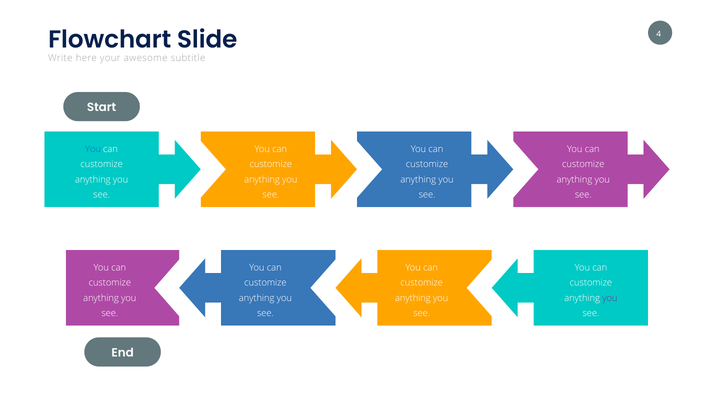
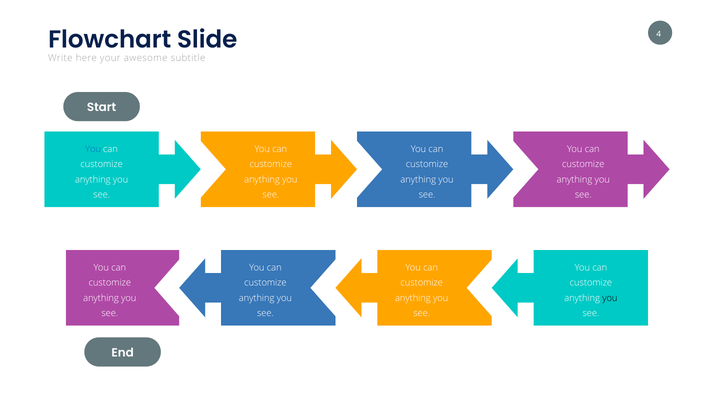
you colour: purple -> black (610, 298)
